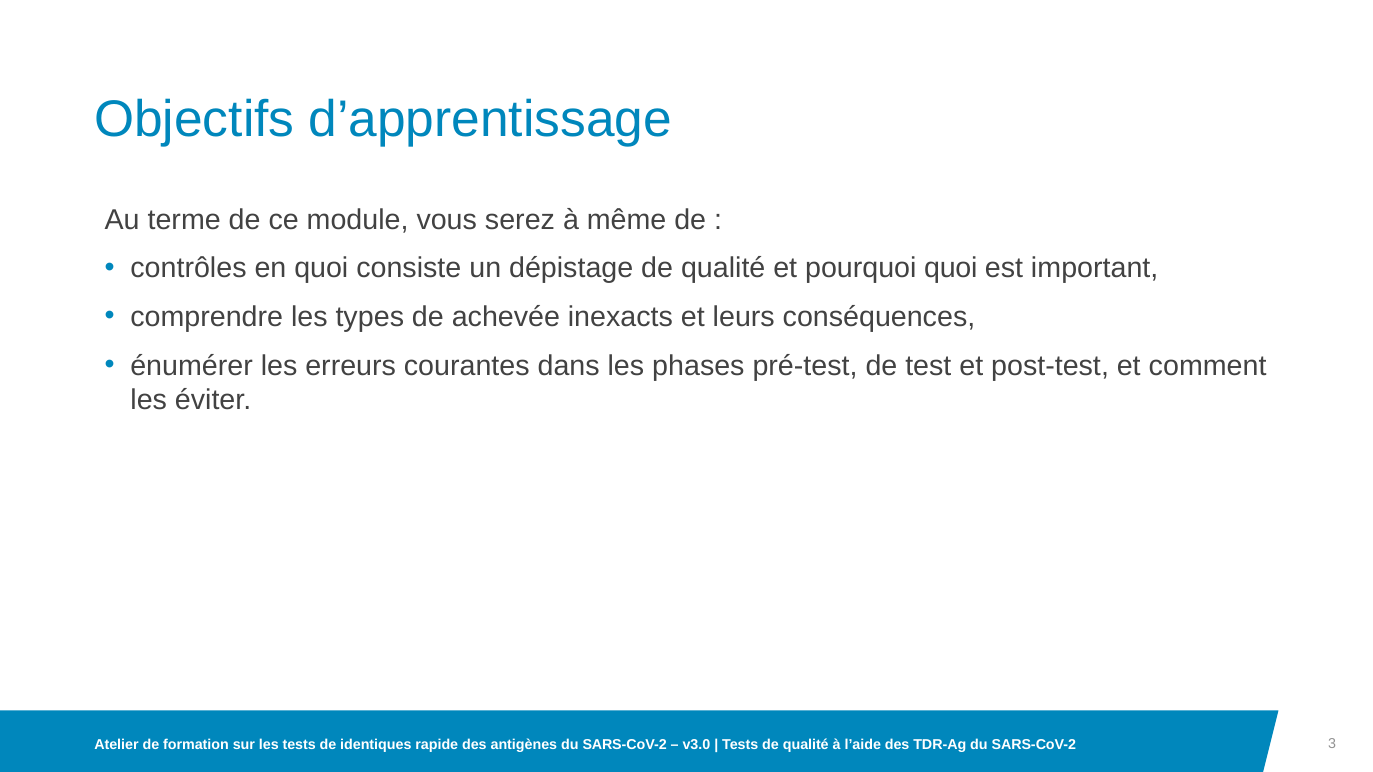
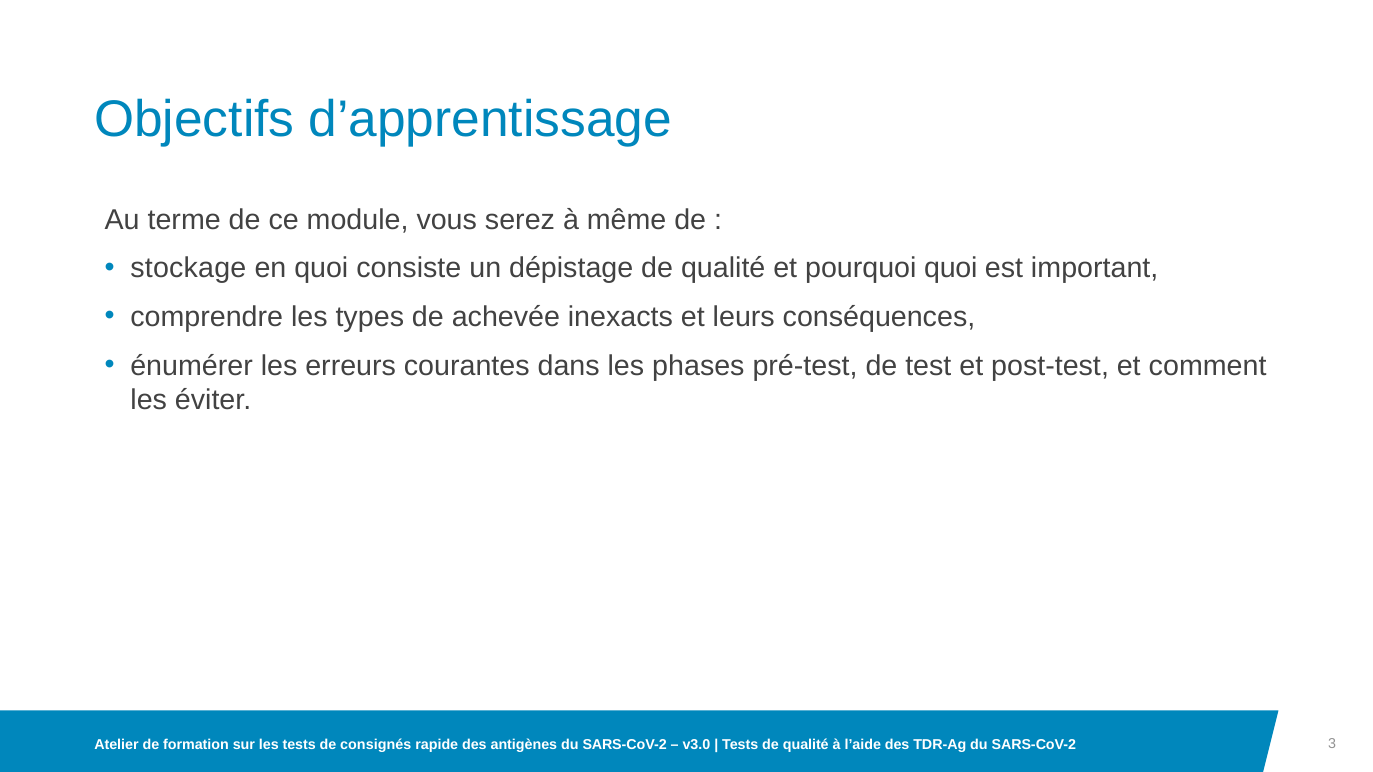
contrôles: contrôles -> stockage (188, 269)
identiques: identiques -> consignés (376, 745)
